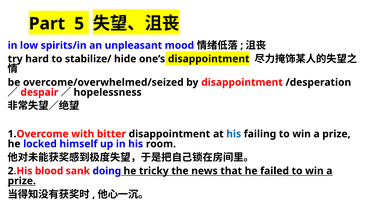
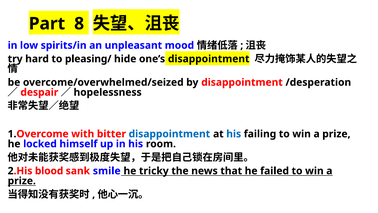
5: 5 -> 8 (79, 24)
stabilize/: stabilize/ -> pleasing/ (88, 59)
disappointment colour: black -> blue (169, 134)
doing: doing -> smile (107, 171)
